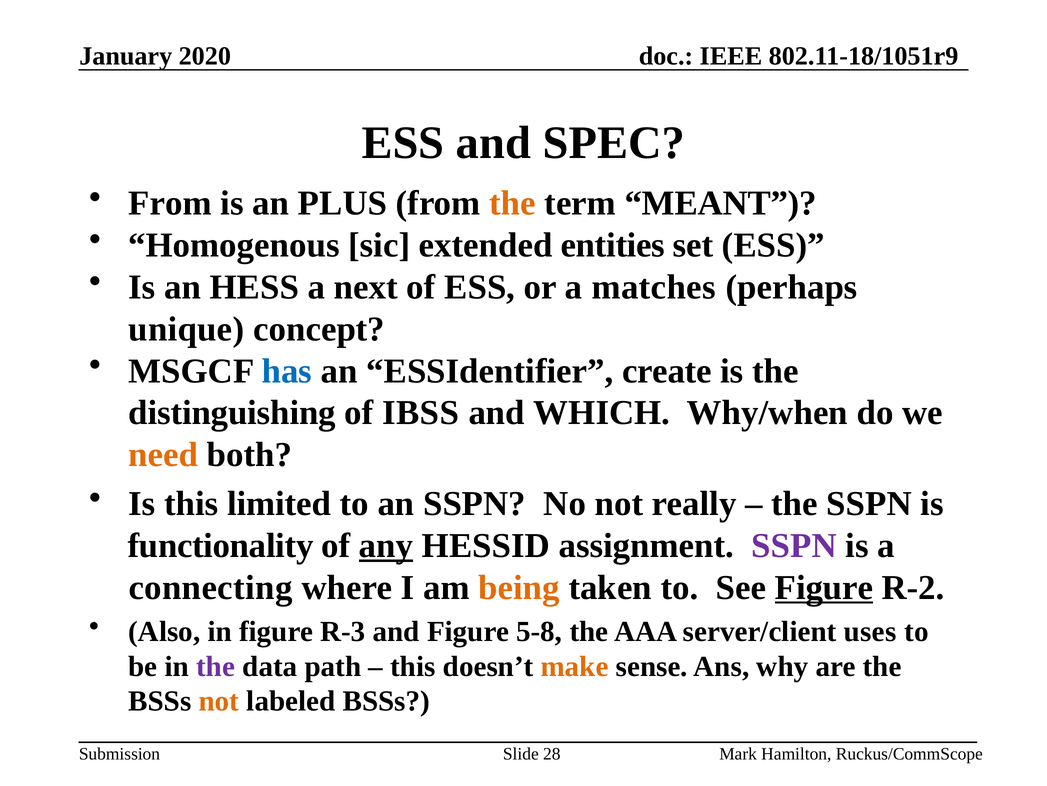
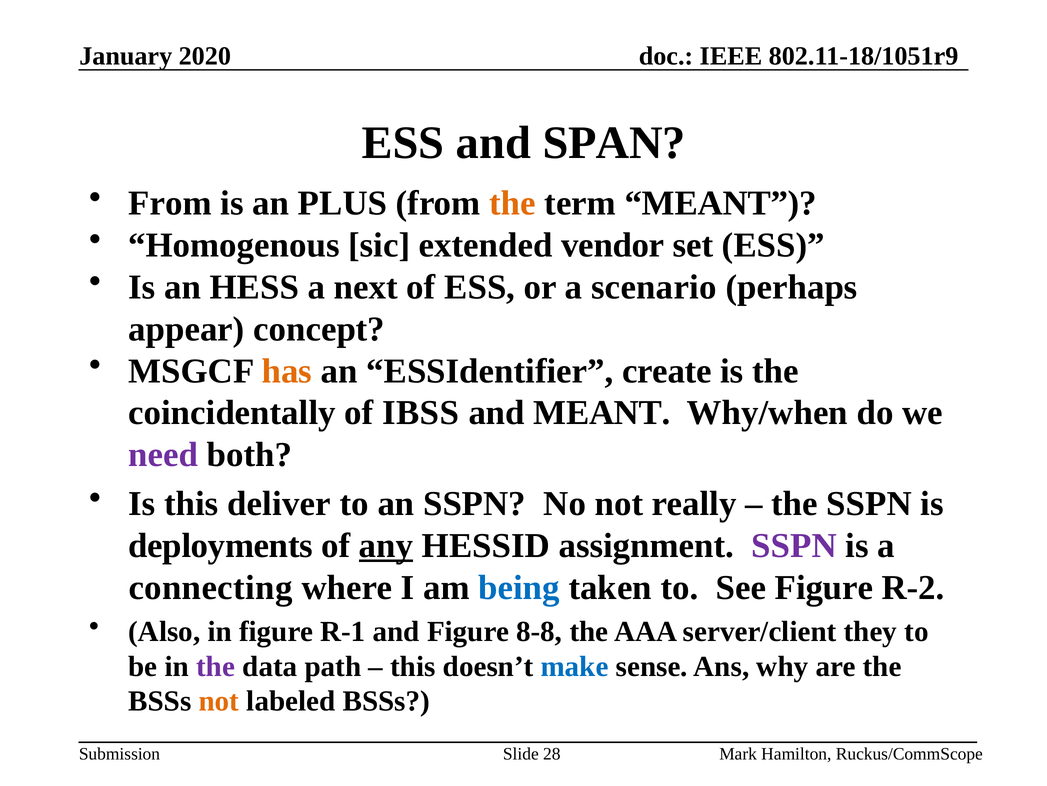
SPEC: SPEC -> SPAN (614, 143)
entities: entities -> vendor (613, 245)
matches: matches -> scenario (654, 287)
unique: unique -> appear (186, 329)
has colour: blue -> orange (287, 371)
distinguishing: distinguishing -> coincidentally (232, 413)
and WHICH: WHICH -> MEANT (602, 413)
need colour: orange -> purple (163, 454)
limited: limited -> deliver (279, 503)
functionality: functionality -> deployments (221, 545)
being colour: orange -> blue (519, 587)
Figure underline: present -> none (824, 587)
R-3: R-3 -> R-1 (343, 631)
5-8: 5-8 -> 8-8 (539, 631)
uses: uses -> they (870, 631)
make colour: orange -> blue (575, 666)
